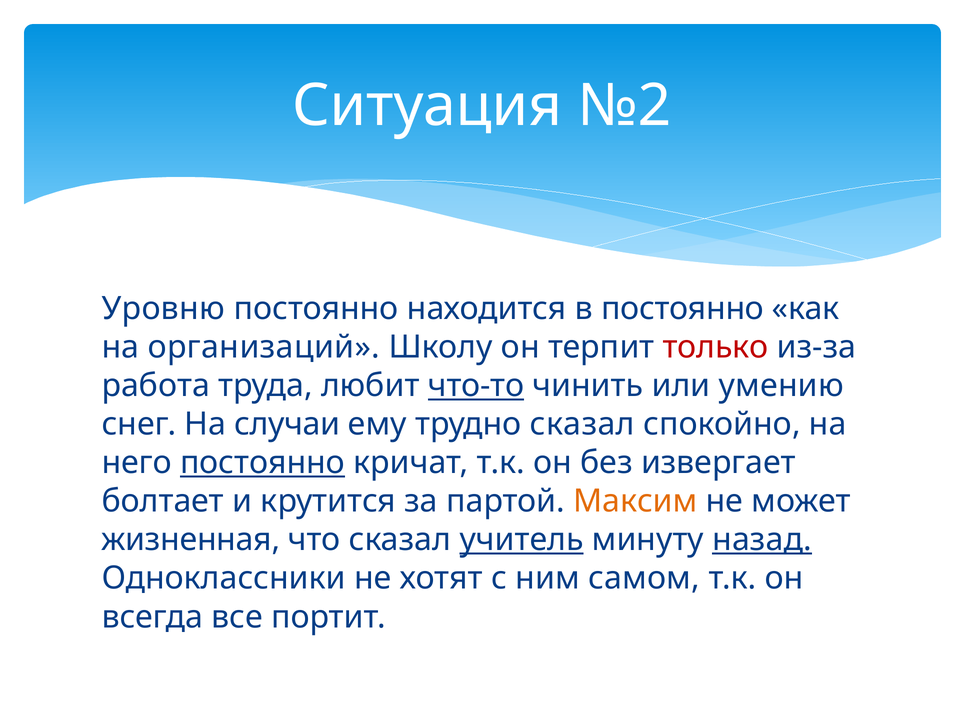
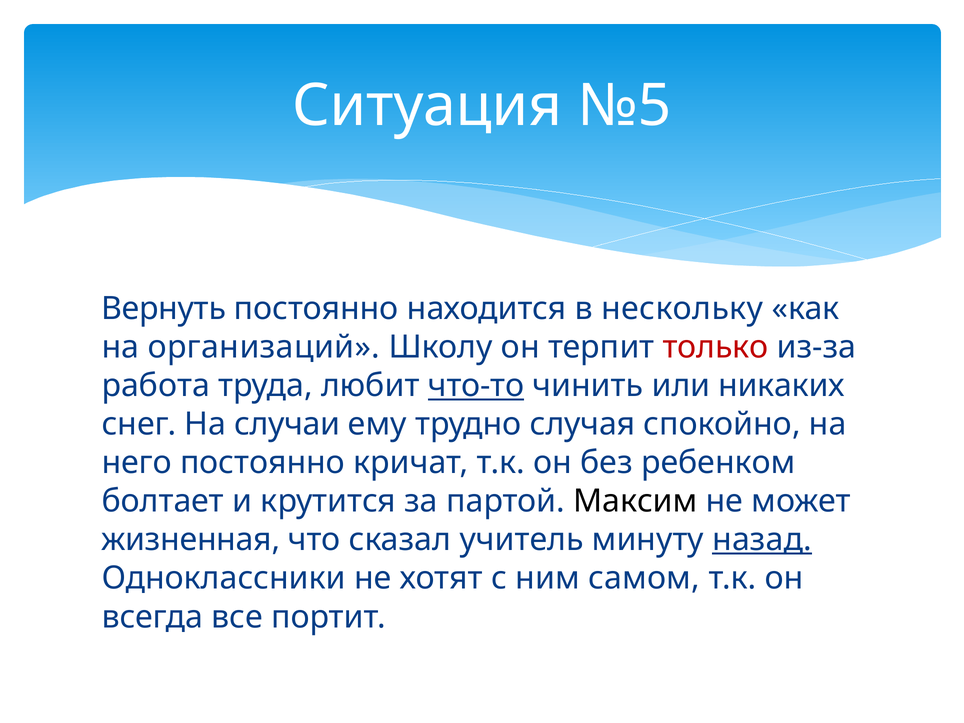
№2: №2 -> №5 (625, 106)
Уровню: Уровню -> Вернуть (164, 308)
в постоянно: постоянно -> нескольку (682, 308)
умению: умению -> никаких (782, 386)
трудно сказал: сказал -> случая (583, 424)
постоянно underline: present -> none (263, 463)
извергает: извергает -> ребенком (718, 463)
Максим colour: orange -> black (635, 501)
учитель underline: present -> none (522, 540)
